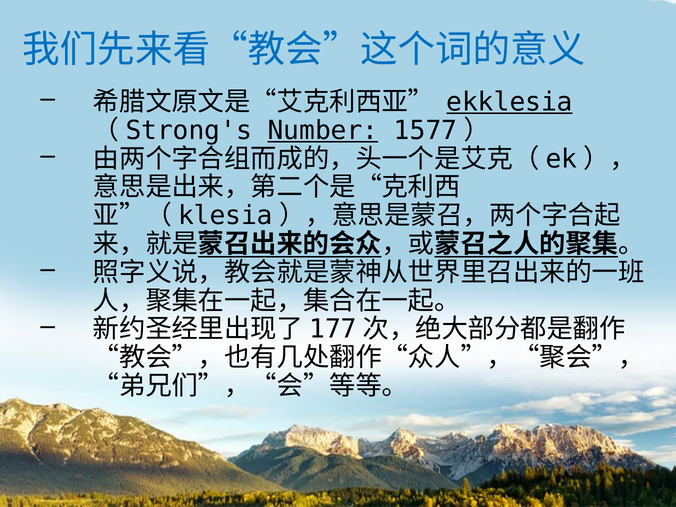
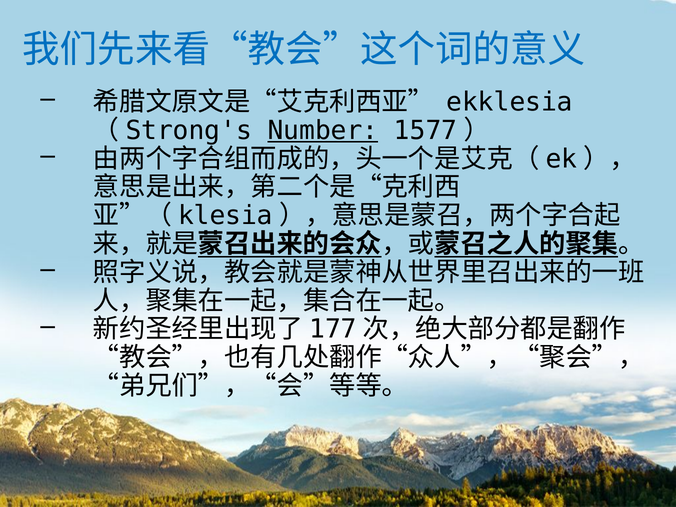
ekklesia underline: present -> none (510, 102)
